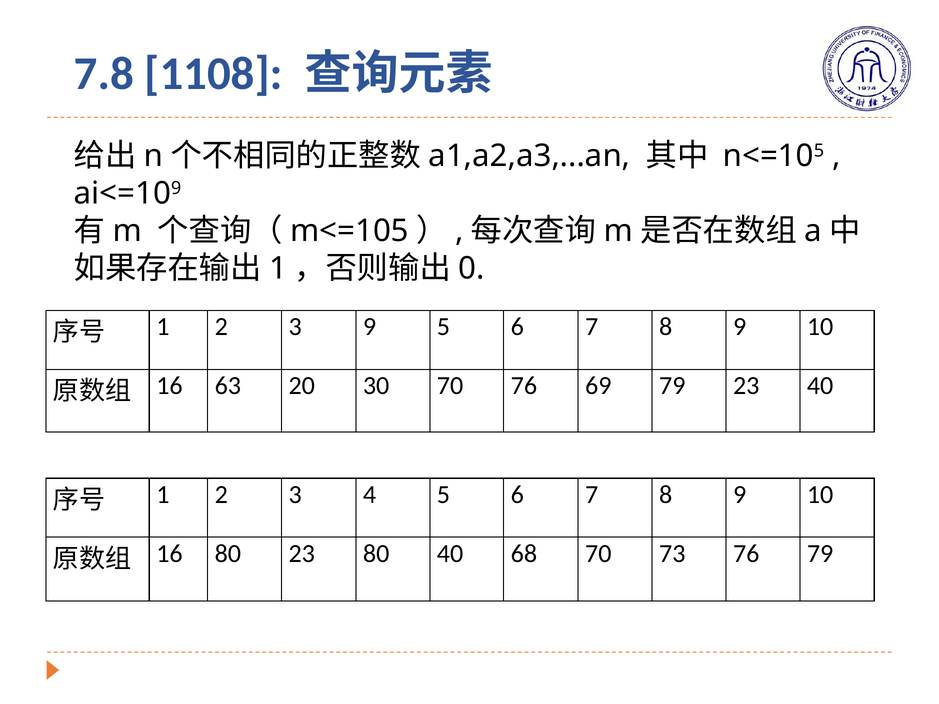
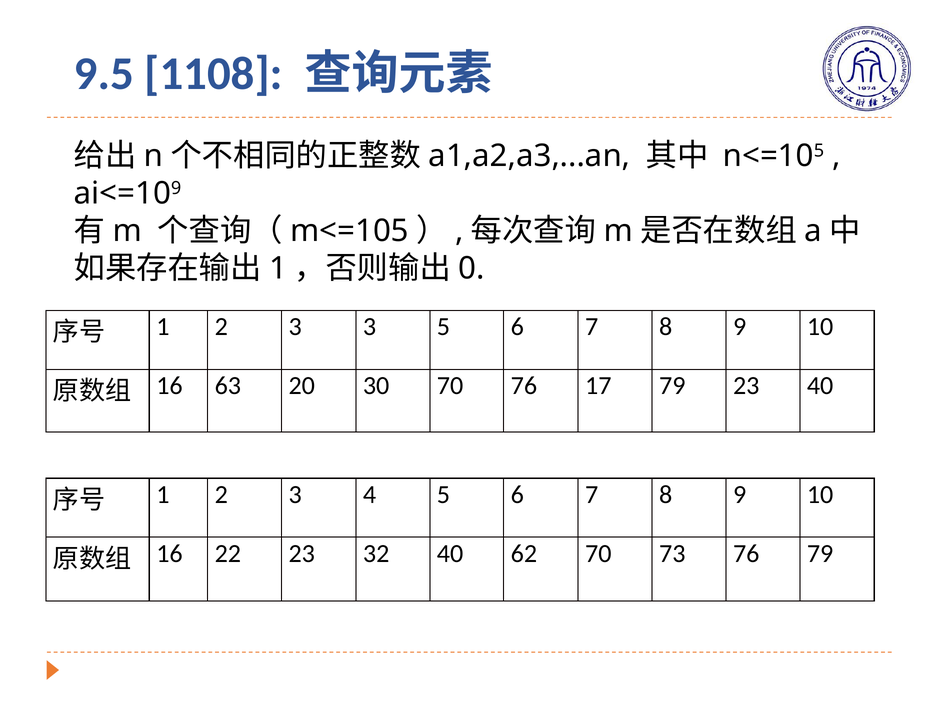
7.8: 7.8 -> 9.5 (104, 74)
3 9: 9 -> 3 (370, 327)
69: 69 -> 17 (598, 386)
16 80: 80 -> 22 (228, 554)
23 80: 80 -> 32 (376, 554)
68: 68 -> 62 (524, 554)
